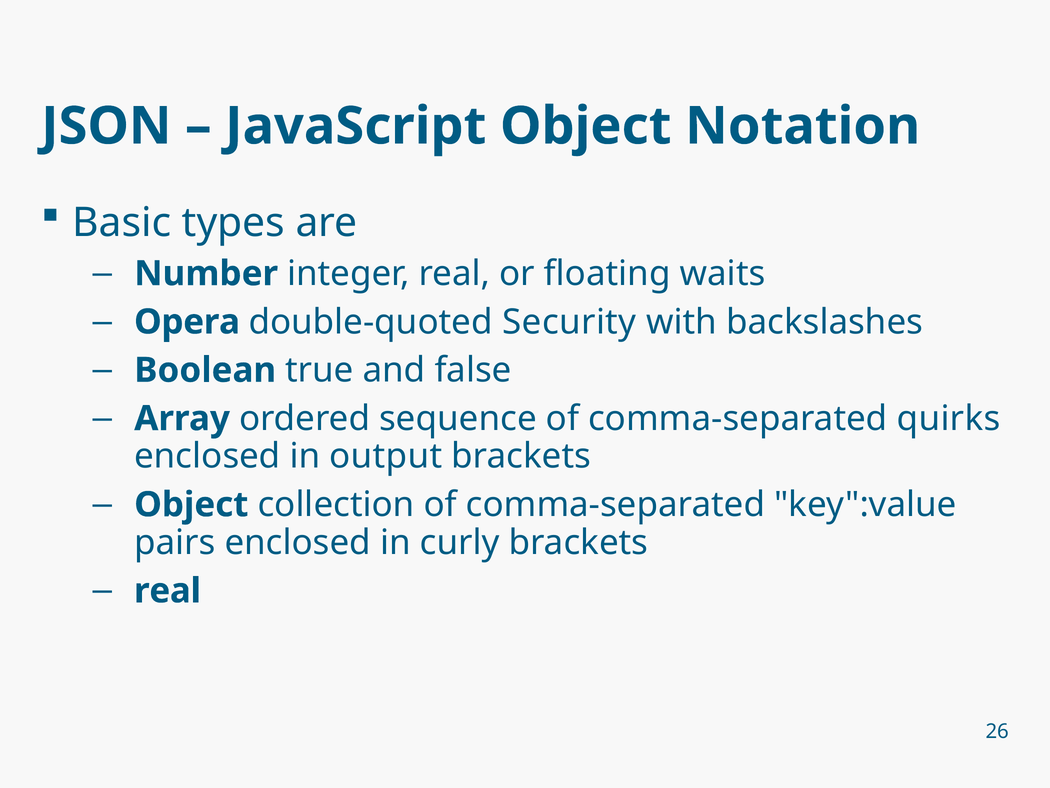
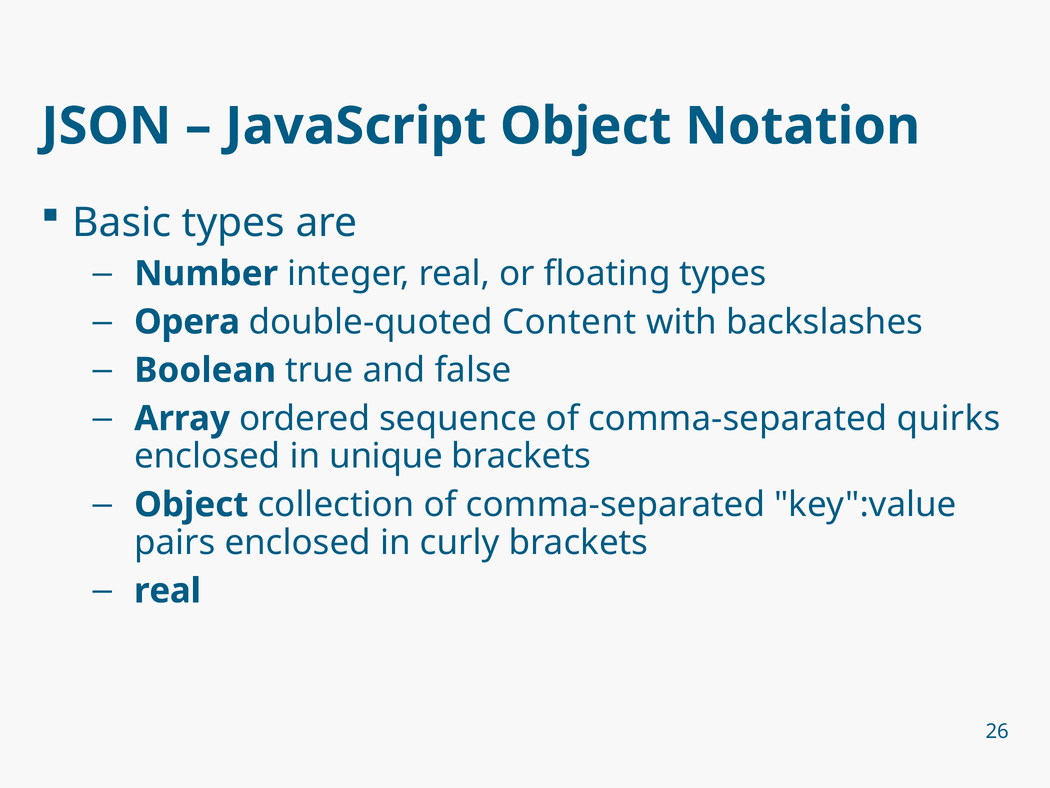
floating waits: waits -> types (723, 273)
Security: Security -> Content (569, 322)
output: output -> unique (386, 456)
